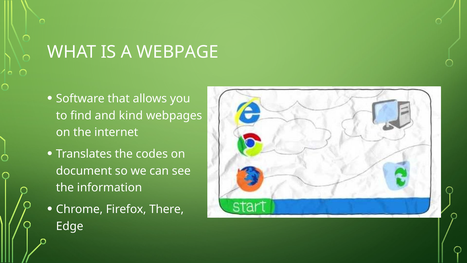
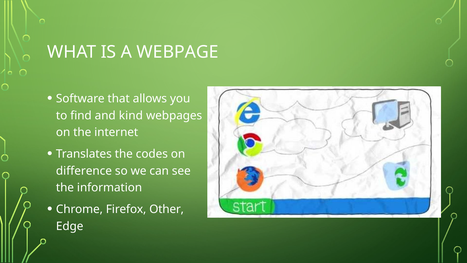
document: document -> difference (84, 171)
There: There -> Other (167, 209)
